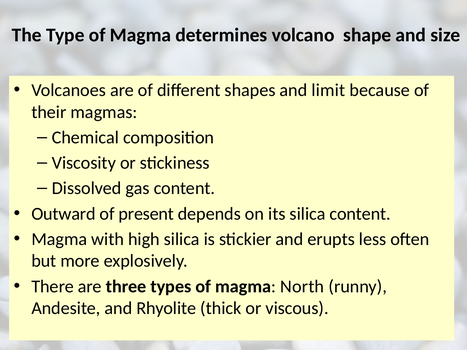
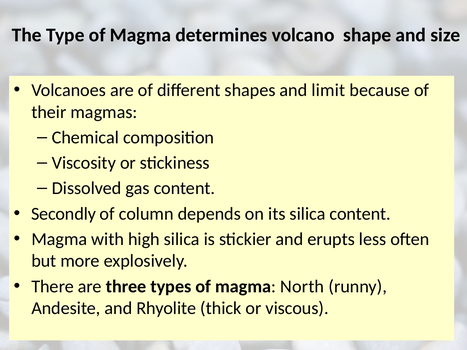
Outward: Outward -> Secondly (63, 214)
present: present -> column (146, 214)
